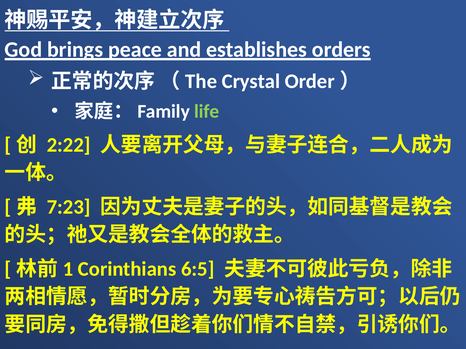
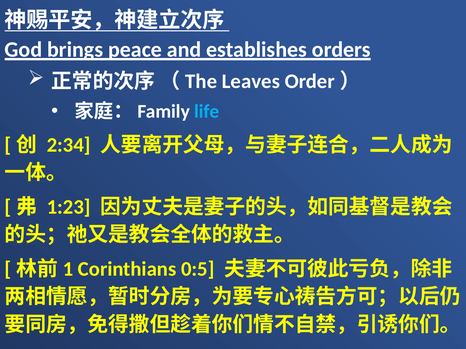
Crystal: Crystal -> Leaves (251, 82)
life colour: light green -> light blue (207, 112)
2:22: 2:22 -> 2:34 (69, 145)
7:23: 7:23 -> 1:23 (69, 207)
6:5: 6:5 -> 0:5 (198, 269)
